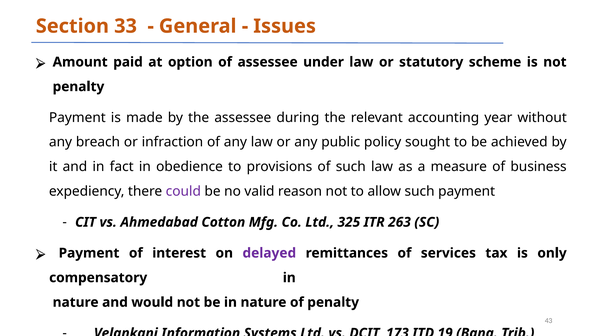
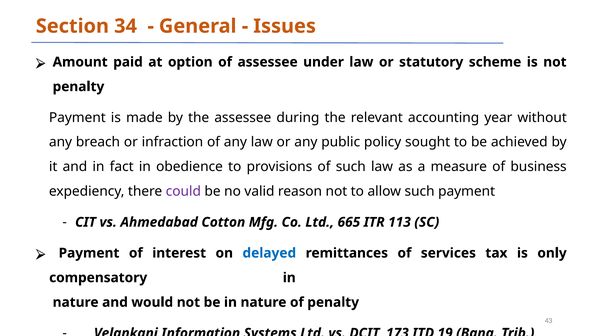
33: 33 -> 34 (126, 26)
325: 325 -> 665 (349, 222)
263: 263 -> 113 (400, 222)
delayed colour: purple -> blue (269, 253)
